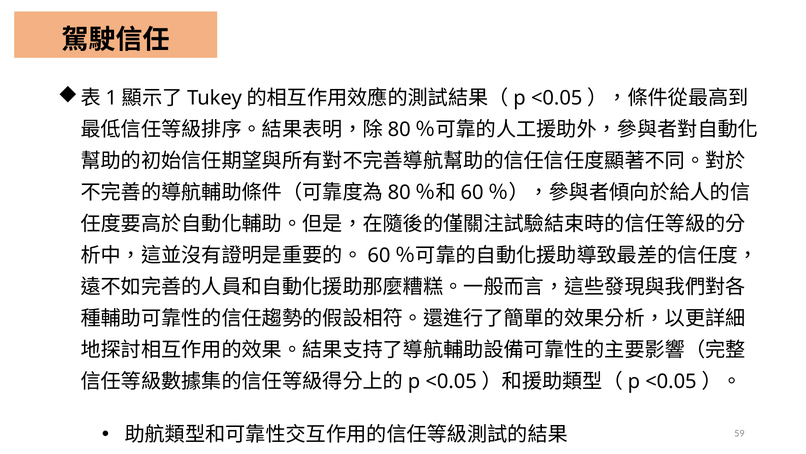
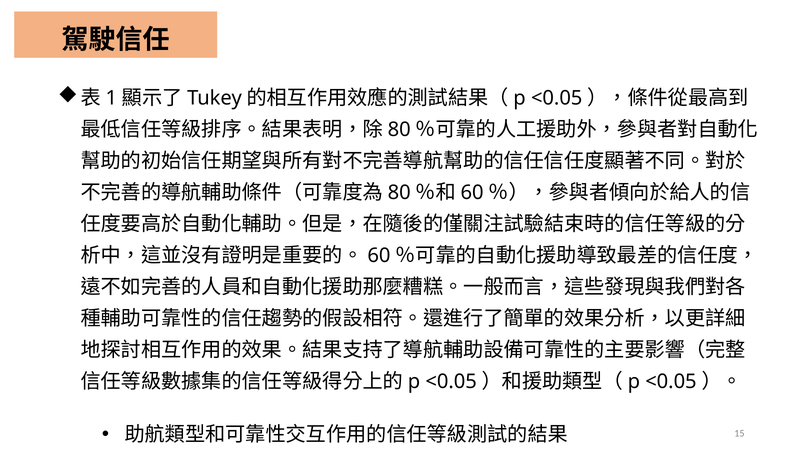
59: 59 -> 15 (739, 433)
